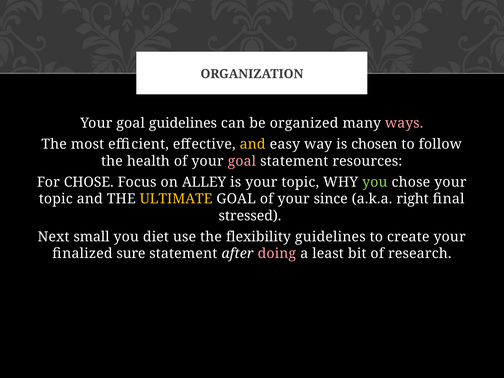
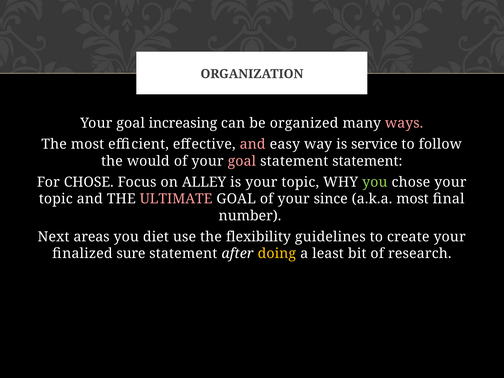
goal guidelines: guidelines -> increasing (183, 123)
and colour: yellow -> pink (253, 144)
chosen: chosen -> service (374, 144)
health: health -> would (148, 161)
statement resources: resources -> statement (367, 161)
ULTIMATE colour: yellow -> pink (176, 199)
a.k.a right: right -> most (413, 199)
stressed: stressed -> number (250, 216)
small: small -> areas (92, 237)
doing colour: pink -> yellow (277, 254)
